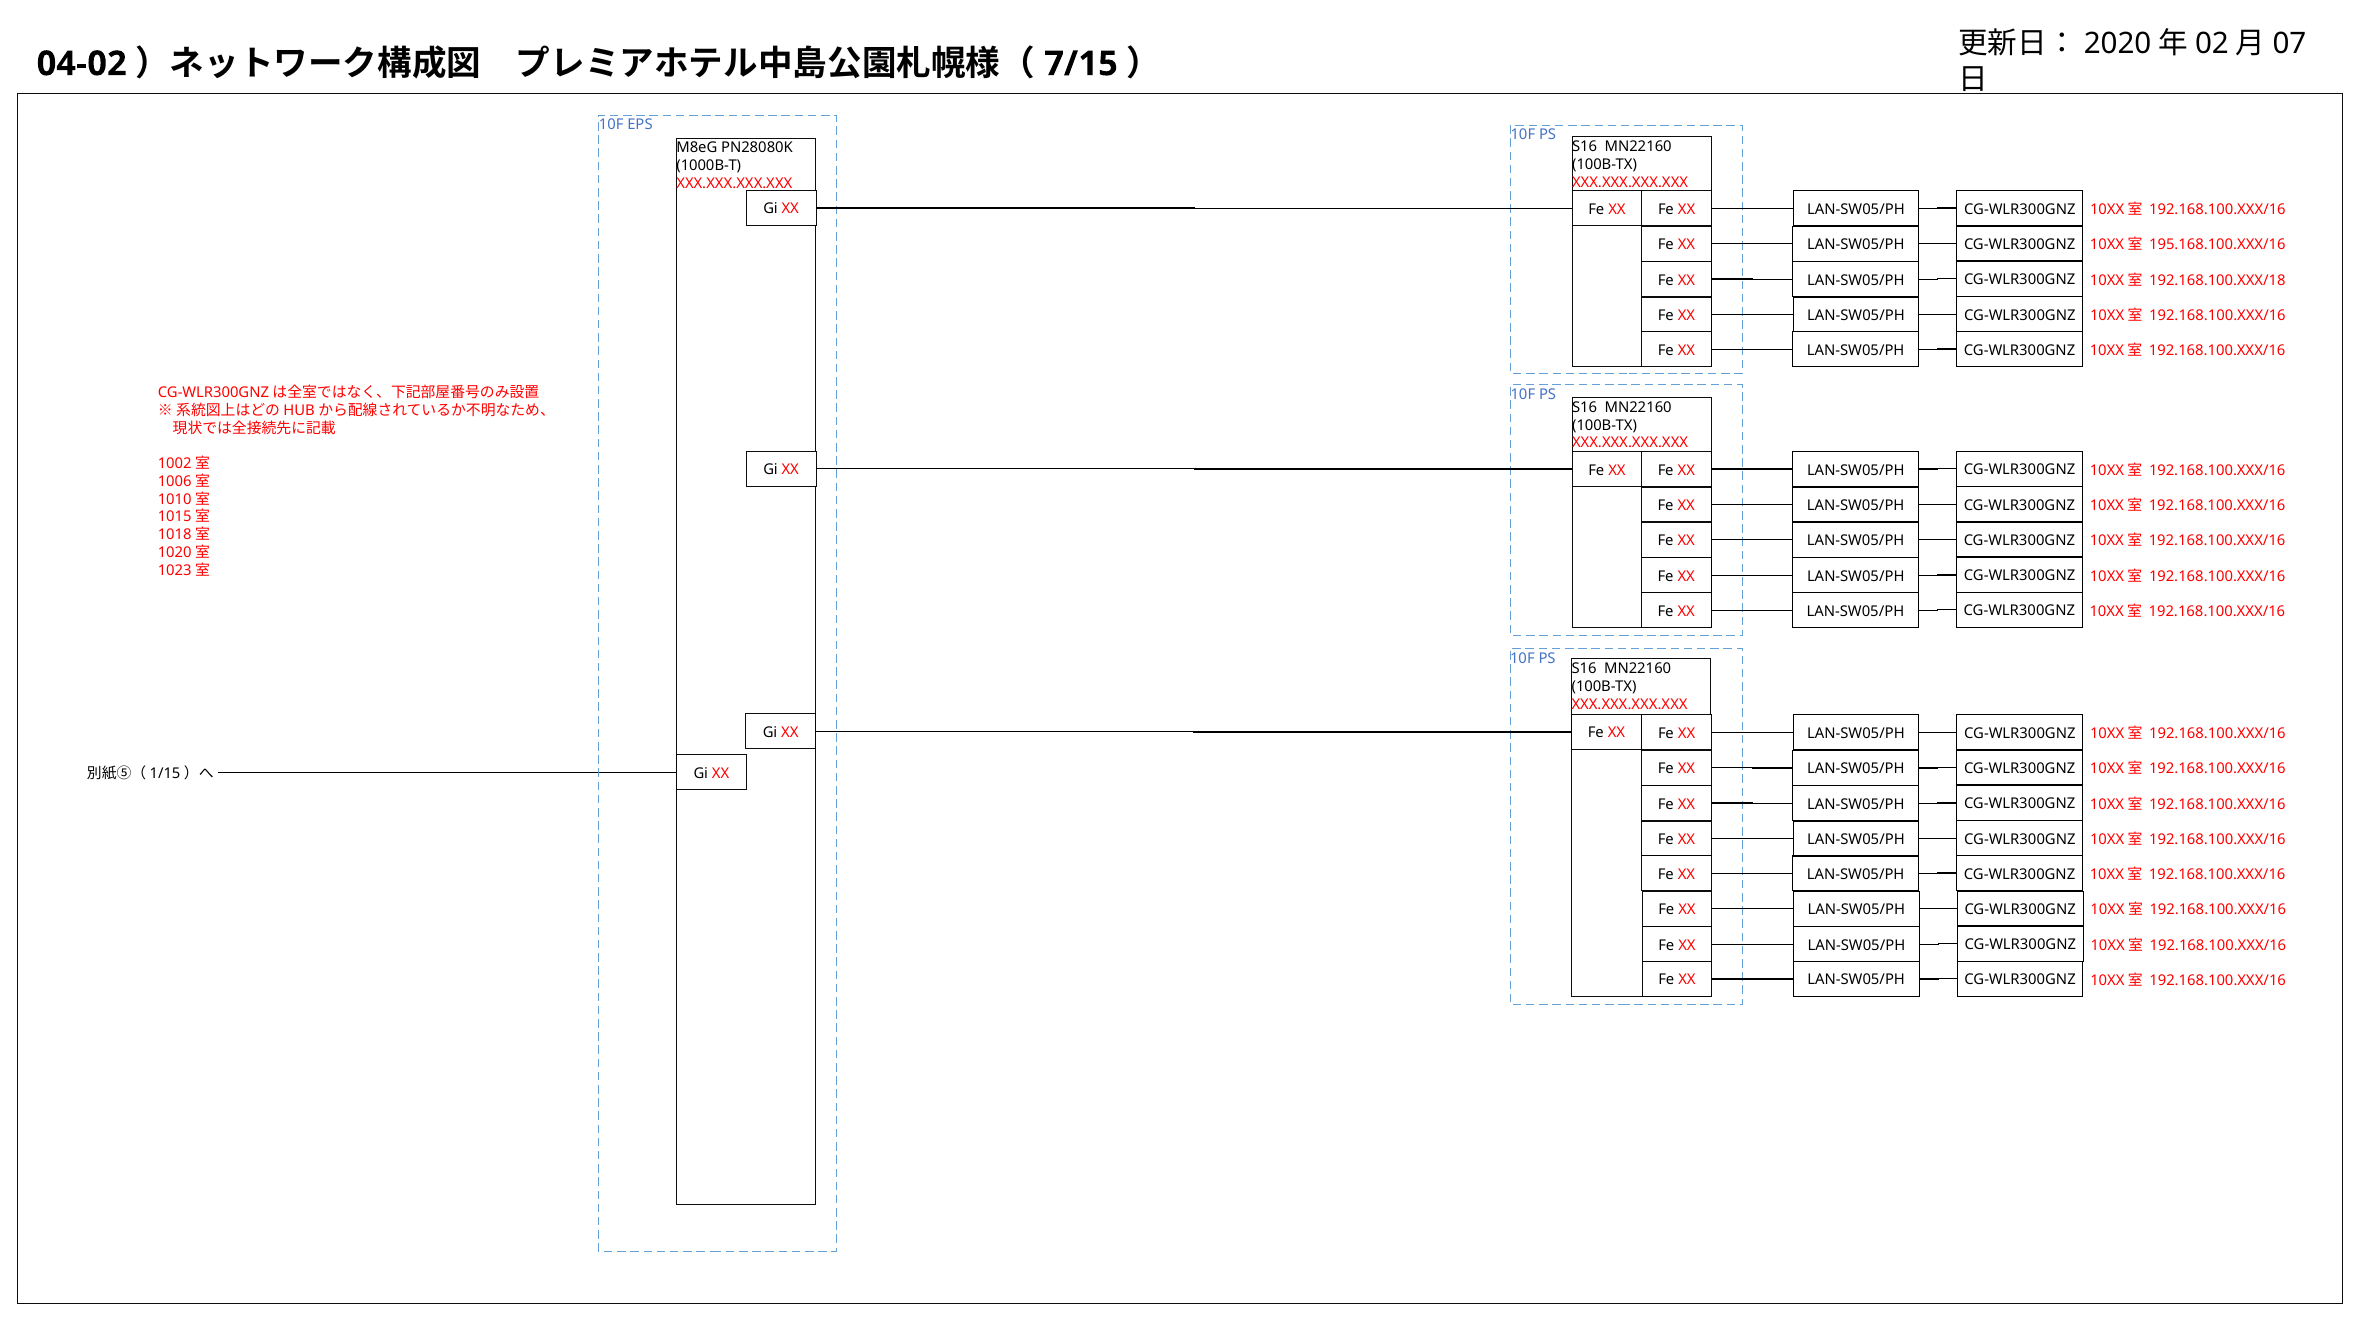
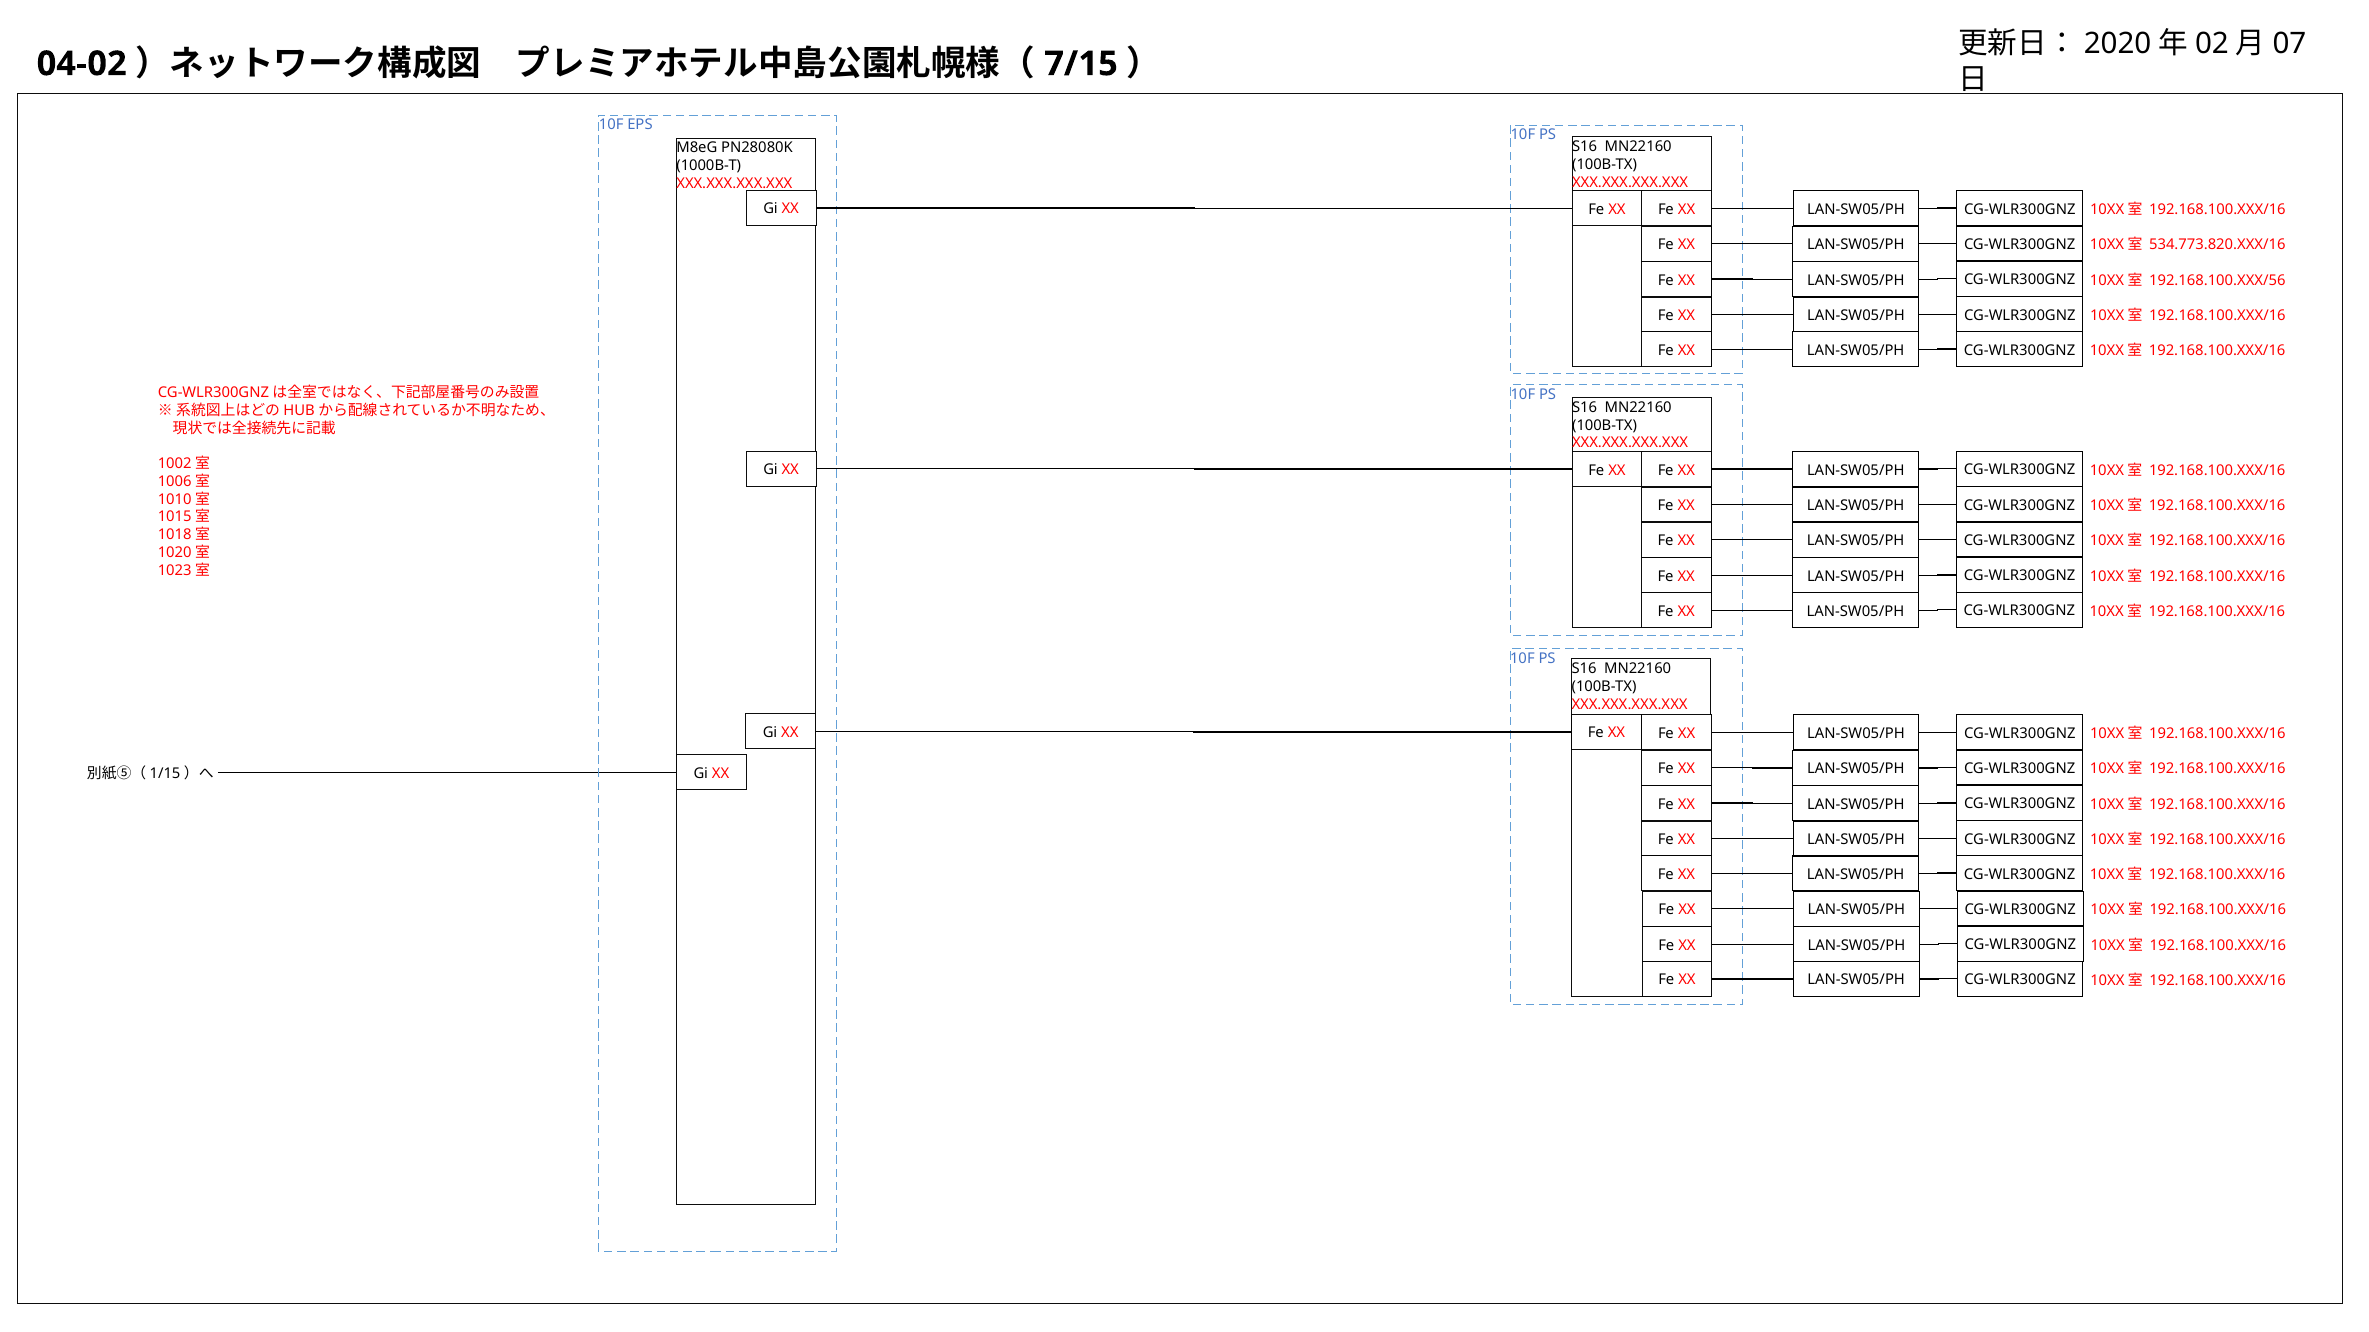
195.168.100.XXX/16: 195.168.100.XXX/16 -> 534.773.820.XXX/16 (2217, 245)
192.168.100.XXX/18: 192.168.100.XXX/18 -> 192.168.100.XXX/56 (2217, 280)
